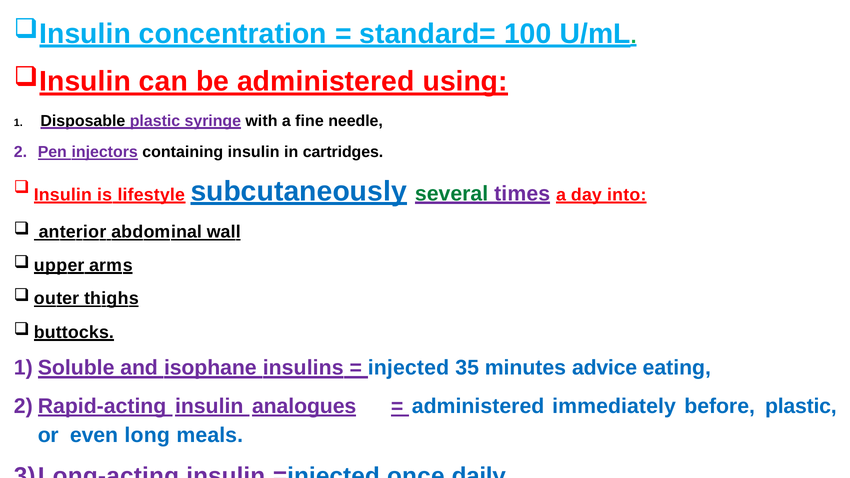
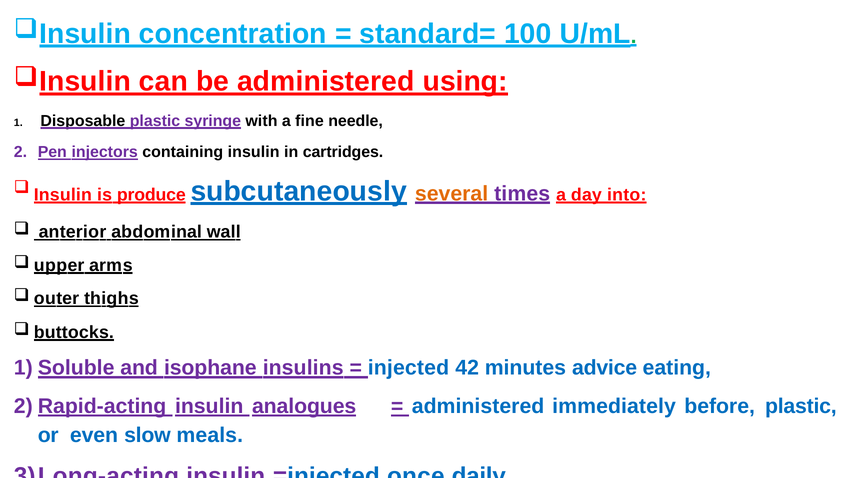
lifestyle: lifestyle -> produce (151, 195)
several colour: green -> orange (452, 194)
35: 35 -> 42 (467, 368)
long: long -> slow (147, 435)
